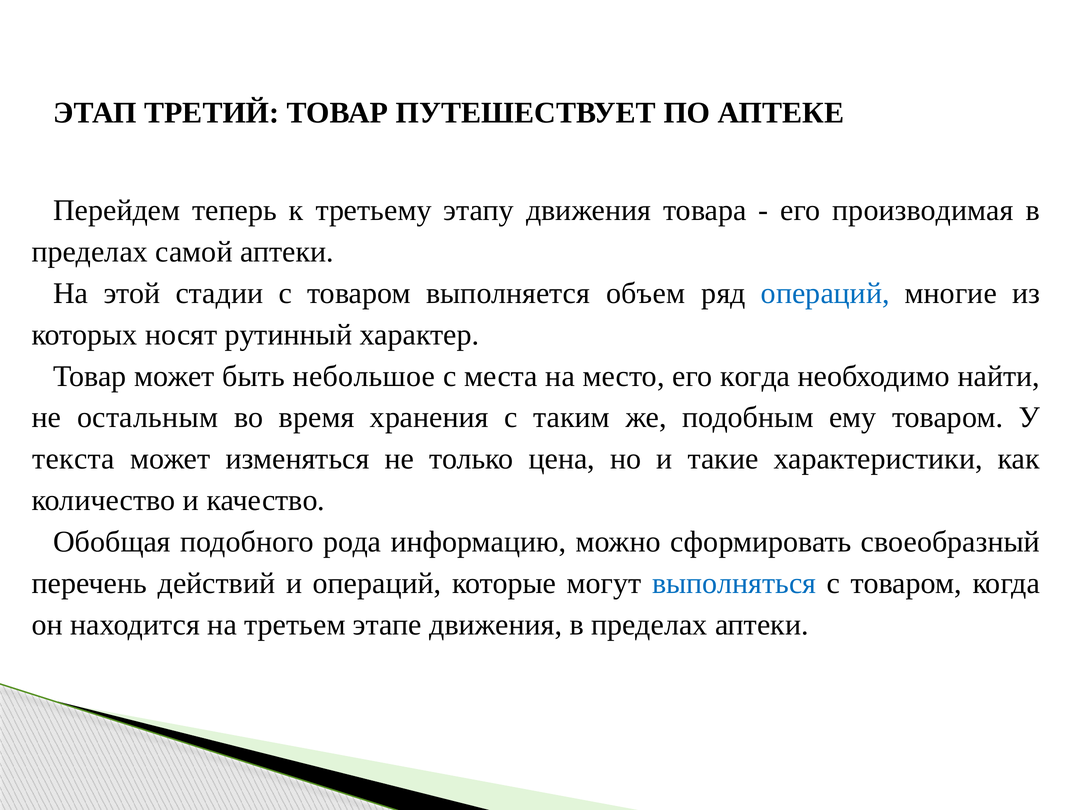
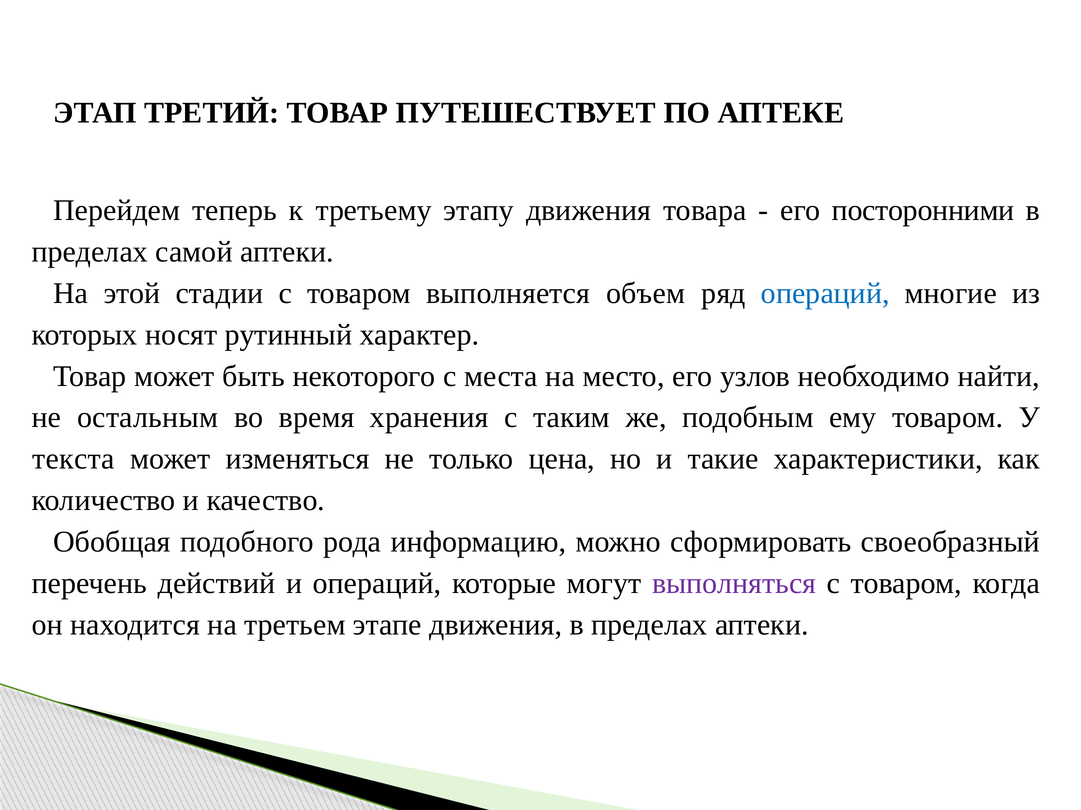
производимая: производимая -> посторонними (923, 211)
небольшое: небольшое -> некоторого (364, 376)
его когда: когда -> узлов (755, 376)
выполняться colour: blue -> purple (734, 584)
